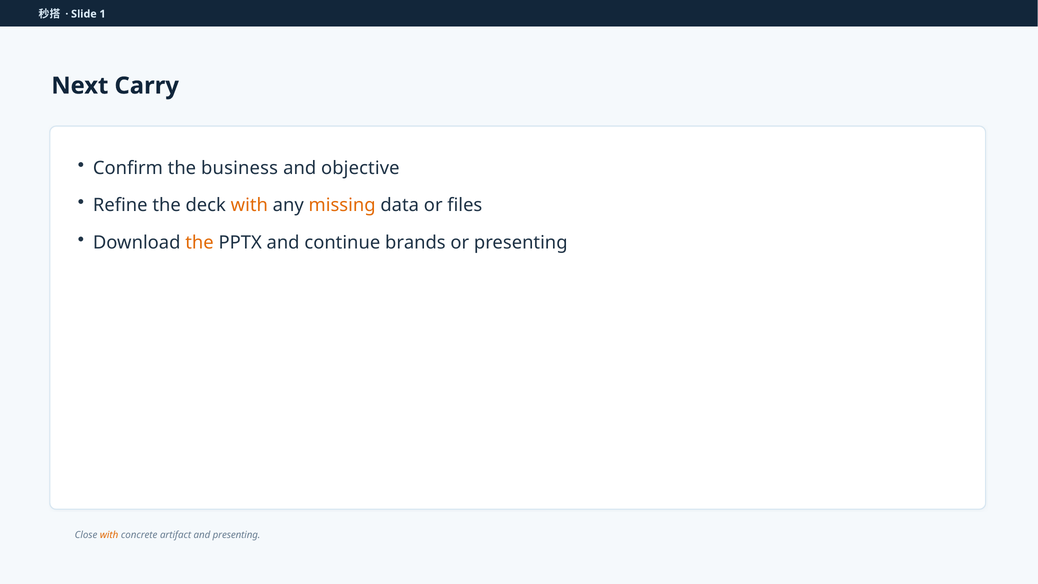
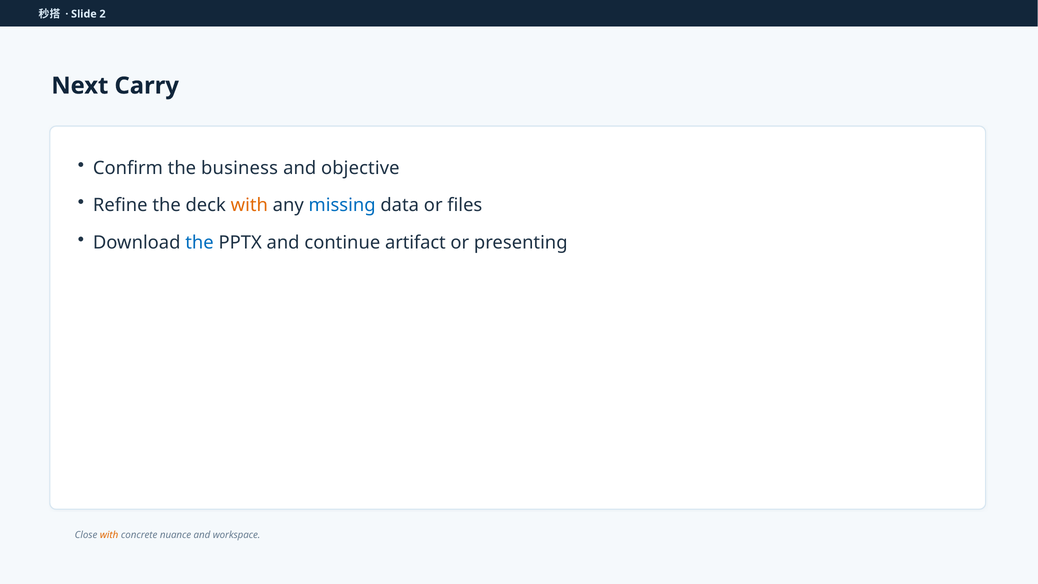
1: 1 -> 2 (103, 14)
missing colour: orange -> blue (342, 205)
the colour: orange -> blue (199, 242)
brands: brands -> artifact (415, 242)
artifact: artifact -> nuance (176, 535)
and presenting: presenting -> workspace (237, 535)
